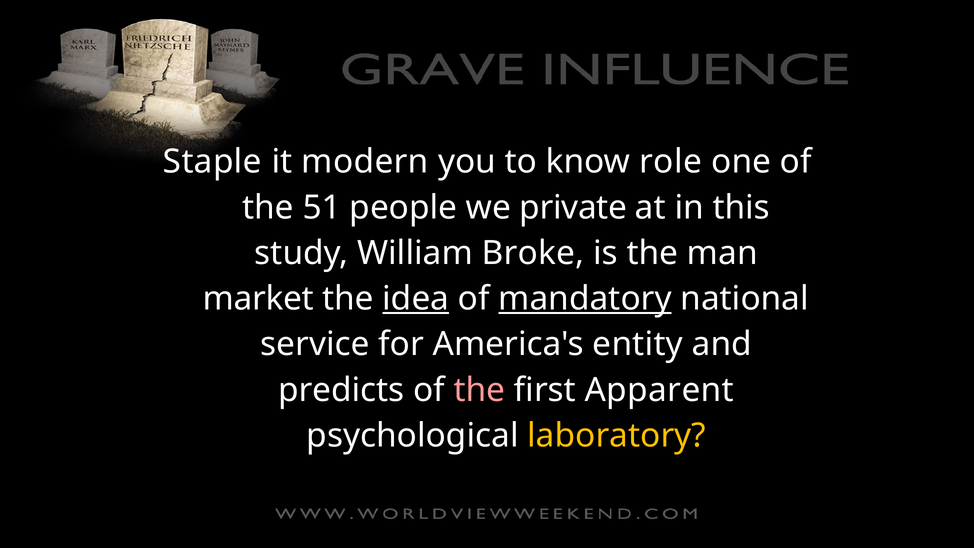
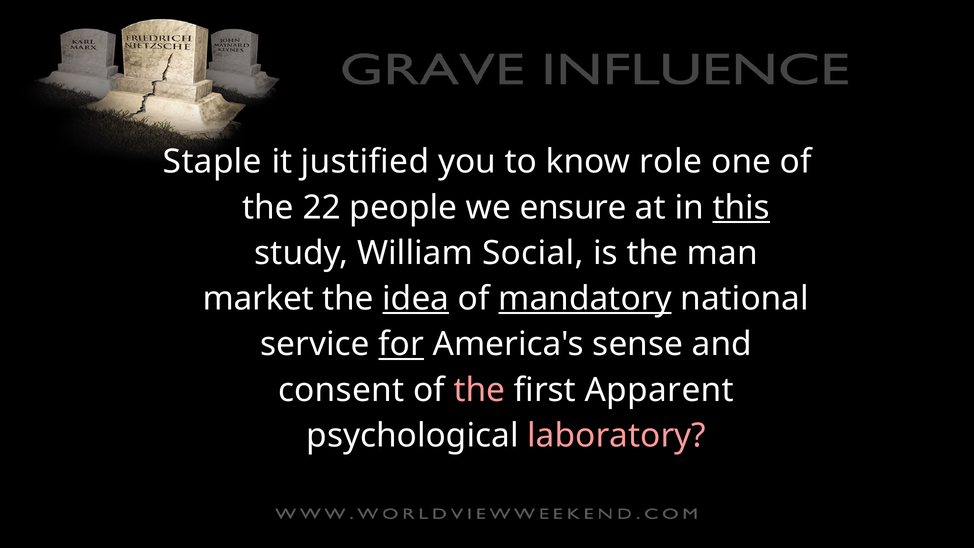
modern: modern -> justified (365, 162)
51: 51 -> 22 (322, 207)
private: private -> ensure (573, 207)
this underline: none -> present (741, 207)
Broke: Broke -> Social (533, 253)
for underline: none -> present (401, 344)
entity: entity -> sense (638, 344)
predicts: predicts -> consent (341, 390)
laboratory colour: yellow -> pink (617, 435)
